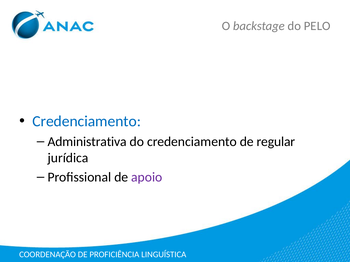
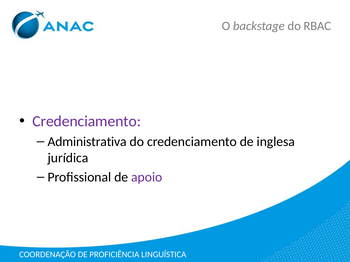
PELO: PELO -> RBAC (317, 26)
Credenciamento colour: blue -> purple (87, 122)
regular: regular -> inglesa (276, 142)
